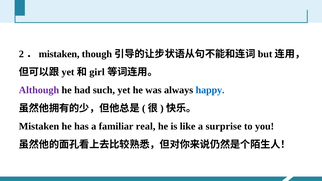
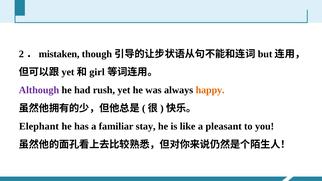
such: such -> rush (104, 90)
happy colour: blue -> orange (210, 90)
Mistaken: Mistaken -> Elephant (39, 126)
real: real -> stay (146, 126)
surprise: surprise -> pleasant (224, 126)
